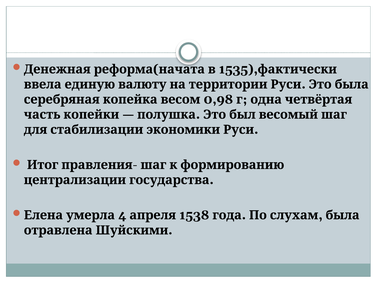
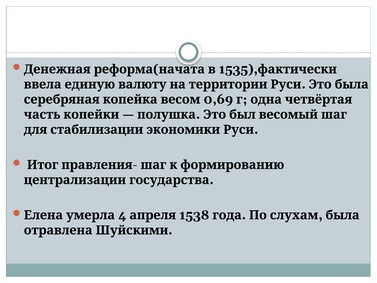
0,98: 0,98 -> 0,69 (218, 99)
